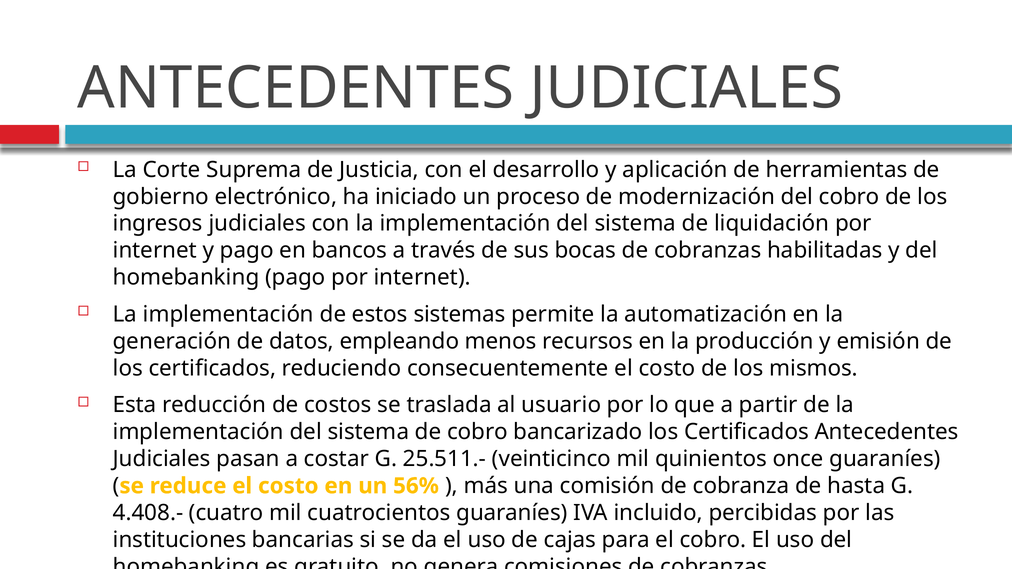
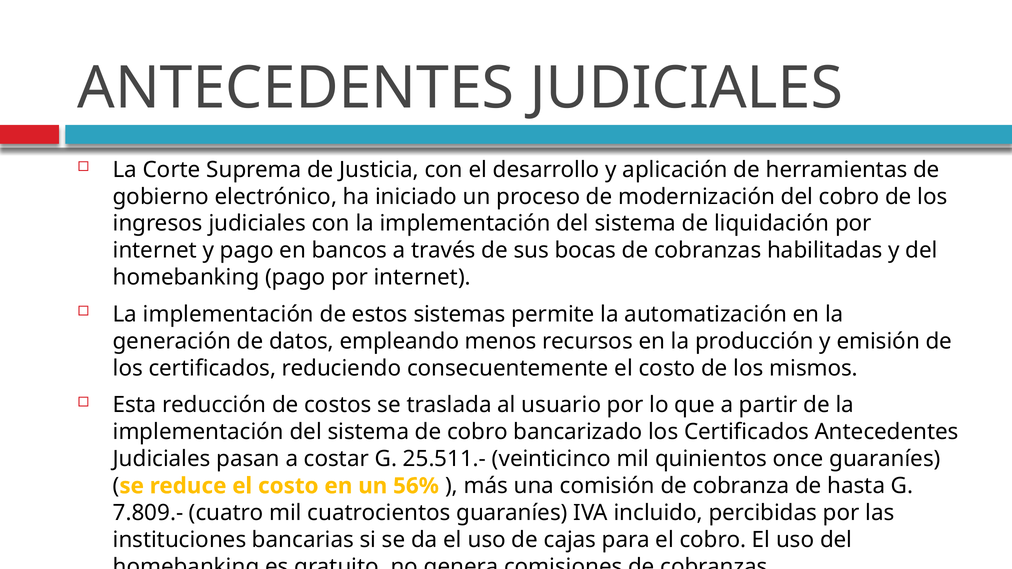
4.408.-: 4.408.- -> 7.809.- (148, 513)
